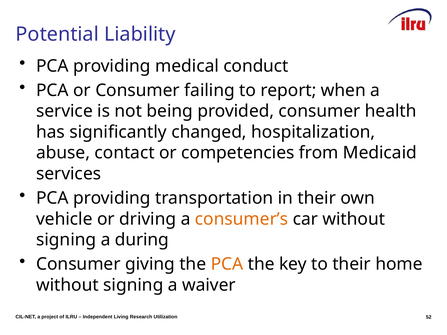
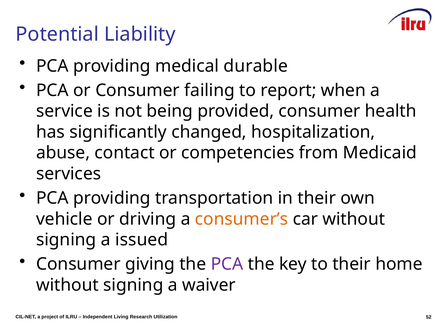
conduct: conduct -> durable (256, 66)
during: during -> issued (142, 240)
PCA colour: orange -> purple (227, 264)
